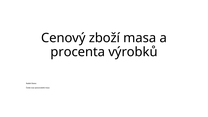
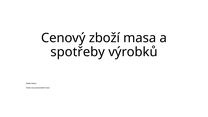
procenta: procenta -> spotřeby (78, 52)
